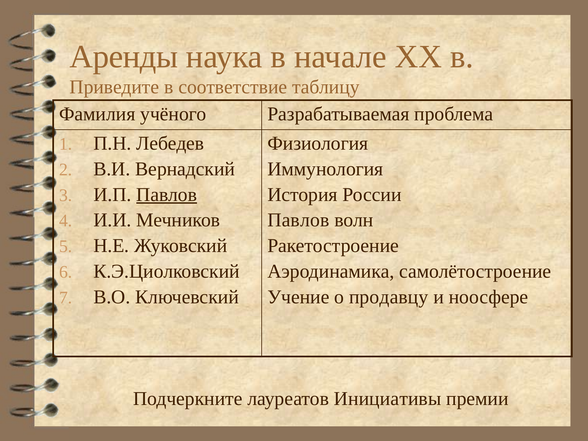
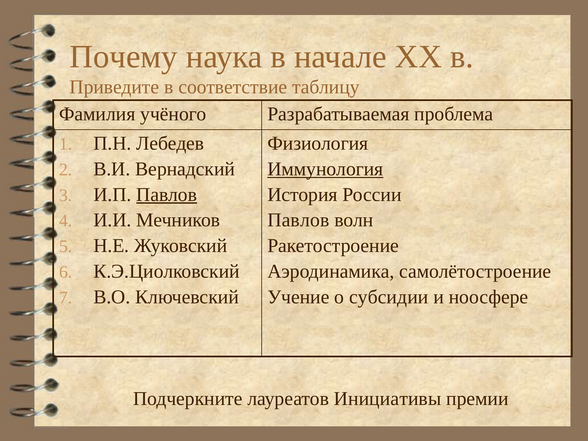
Аренды: Аренды -> Почему (124, 57)
Иммунология underline: none -> present (325, 169)
продавцу: продавцу -> субсидии (389, 297)
